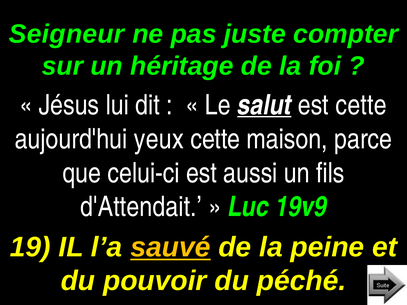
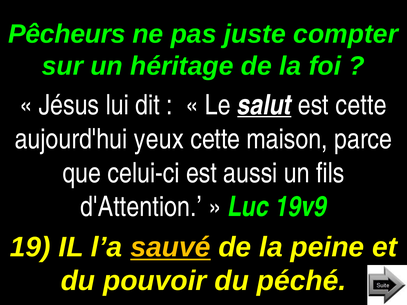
Seigneur: Seigneur -> Pêcheurs (67, 34)
d'Attendait: d'Attendait -> d'Attention (141, 207)
